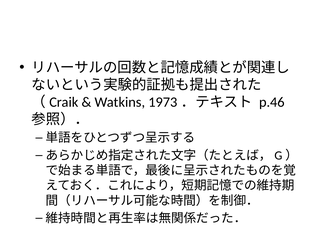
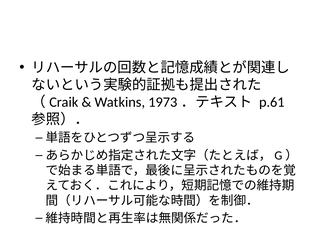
p.46: p.46 -> p.61 (272, 102)
